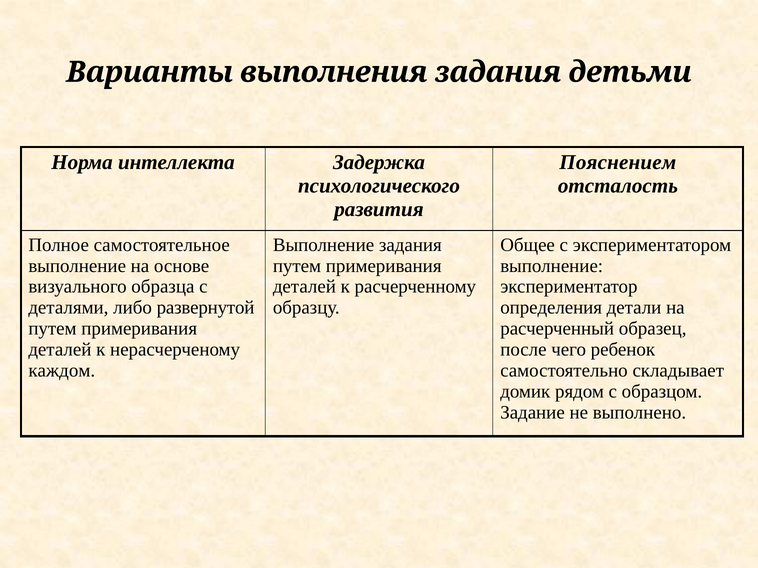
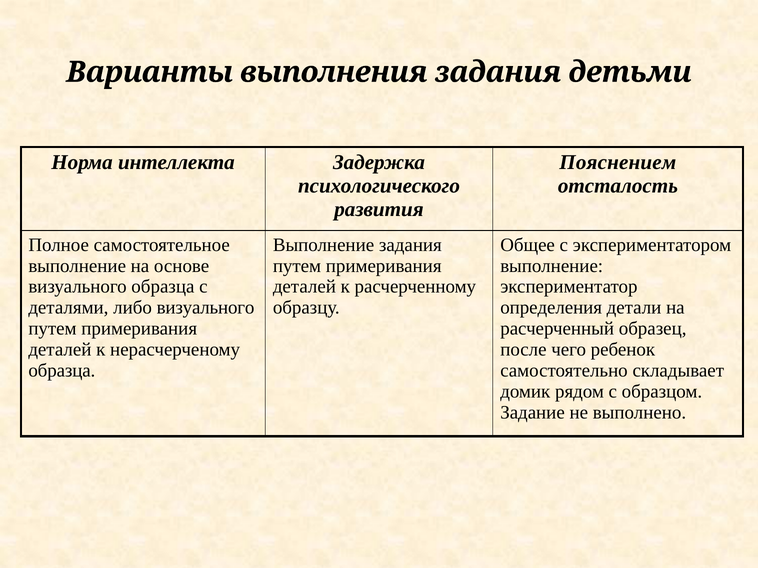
либо развернутой: развернутой -> визуального (206, 308)
каждом: каждом -> образца (62, 371)
